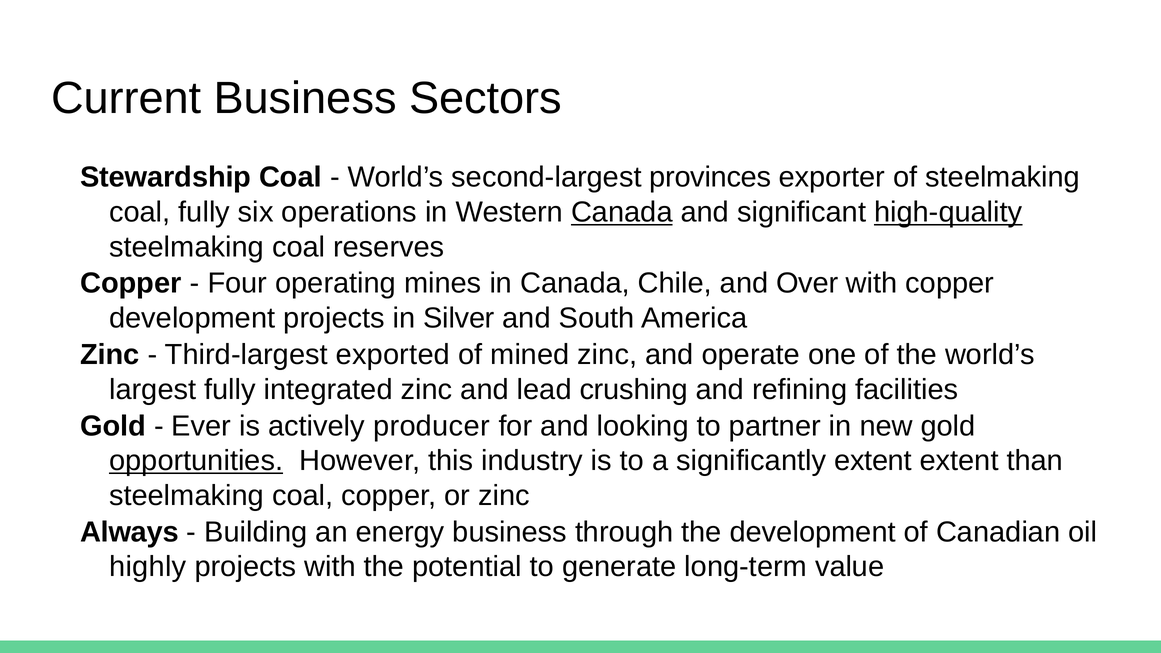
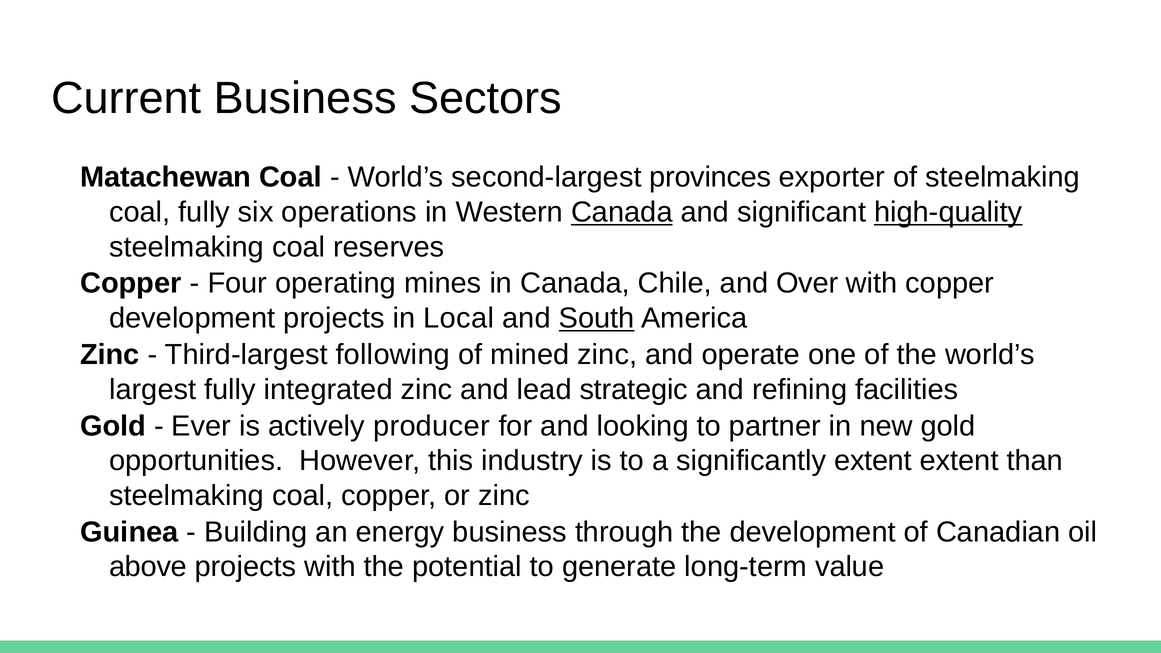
Stewardship: Stewardship -> Matachewan (166, 177)
Silver: Silver -> Local (459, 318)
South underline: none -> present (597, 318)
exported: exported -> following (393, 355)
crushing: crushing -> strategic (634, 390)
opportunities underline: present -> none (196, 461)
Always: Always -> Guinea (129, 532)
highly: highly -> above (148, 567)
